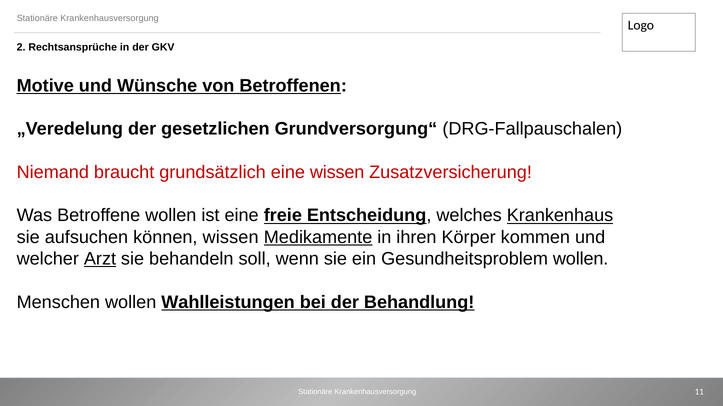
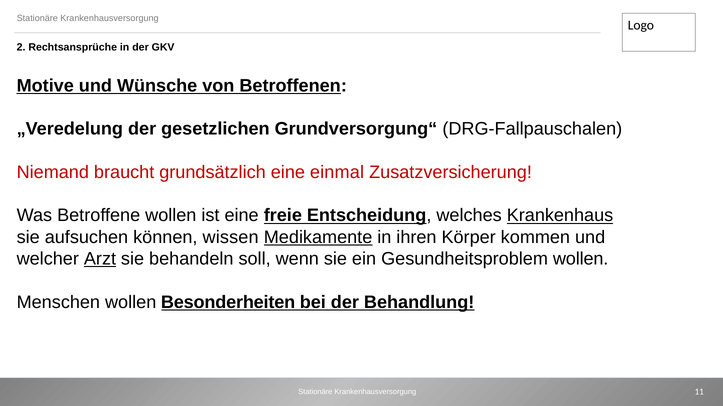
eine wissen: wissen -> einmal (337, 172)
Wahlleistungen: Wahlleistungen -> Besonderheiten (228, 303)
